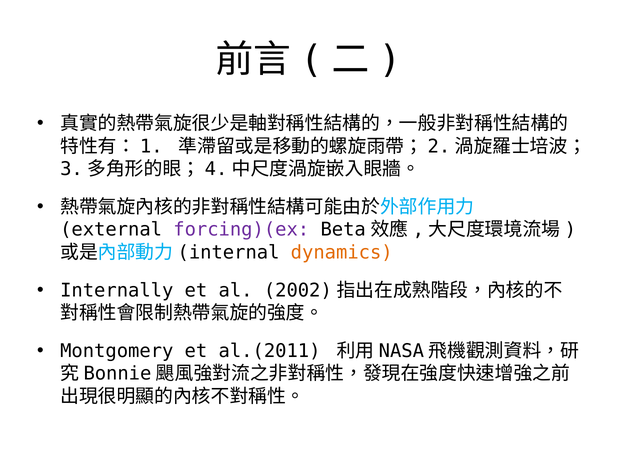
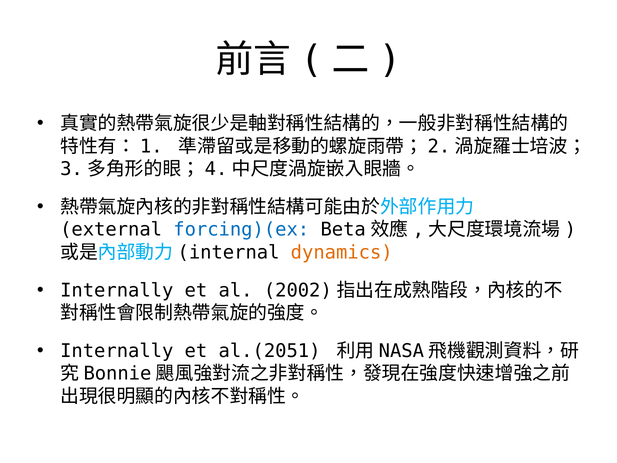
forcing)(ex colour: purple -> blue (241, 230)
Montgomery: Montgomery -> Internally (117, 351)
al.(2011: al.(2011 -> al.(2051 (270, 351)
